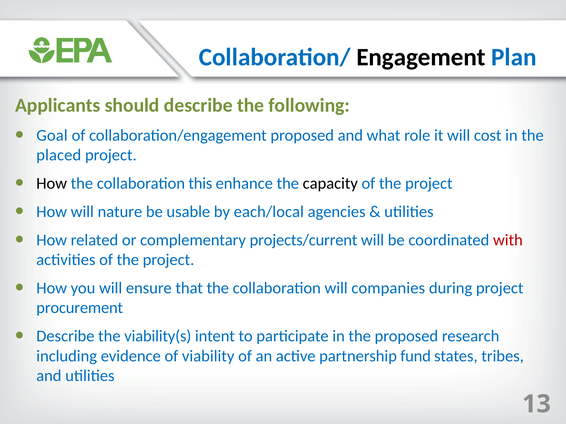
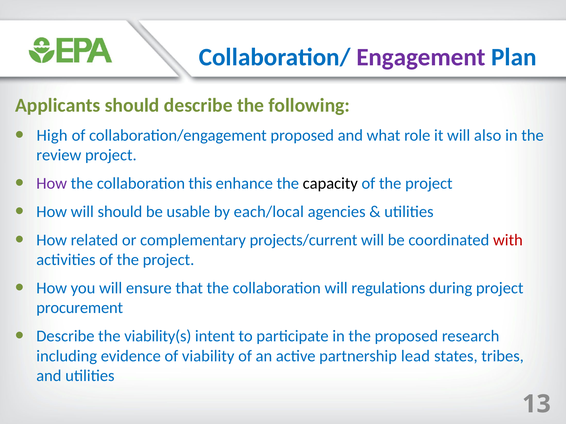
Engagement colour: black -> purple (421, 57)
Goal: Goal -> High (52, 136)
cost: cost -> also (488, 136)
placed: placed -> review (59, 155)
How colour: black -> purple (52, 184)
will nature: nature -> should (120, 212)
companies: companies -> regulations (388, 288)
fund: fund -> lead (415, 356)
